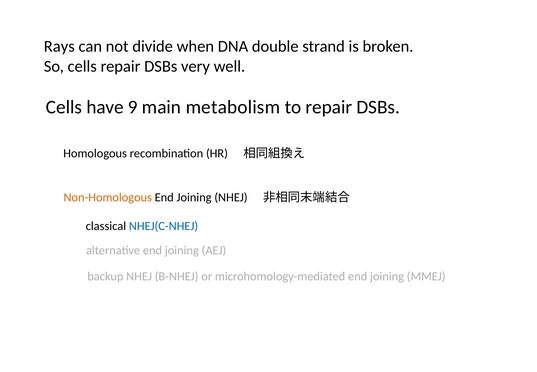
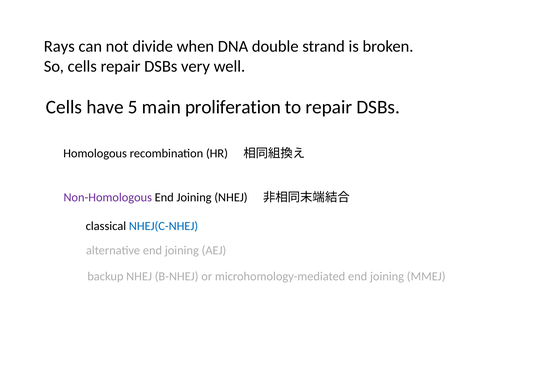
9: 9 -> 5 (133, 107)
metabolism: metabolism -> proliferation (233, 107)
Non-Homologous colour: orange -> purple (108, 197)
